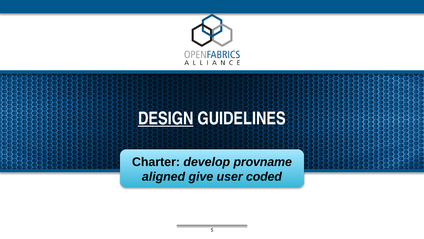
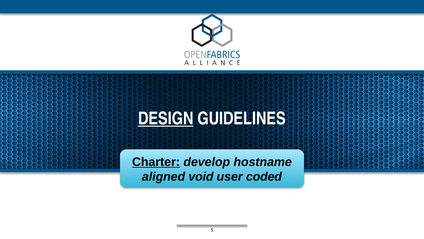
Charter underline: none -> present (156, 162)
provname: provname -> hostname (263, 162)
give: give -> void (201, 176)
